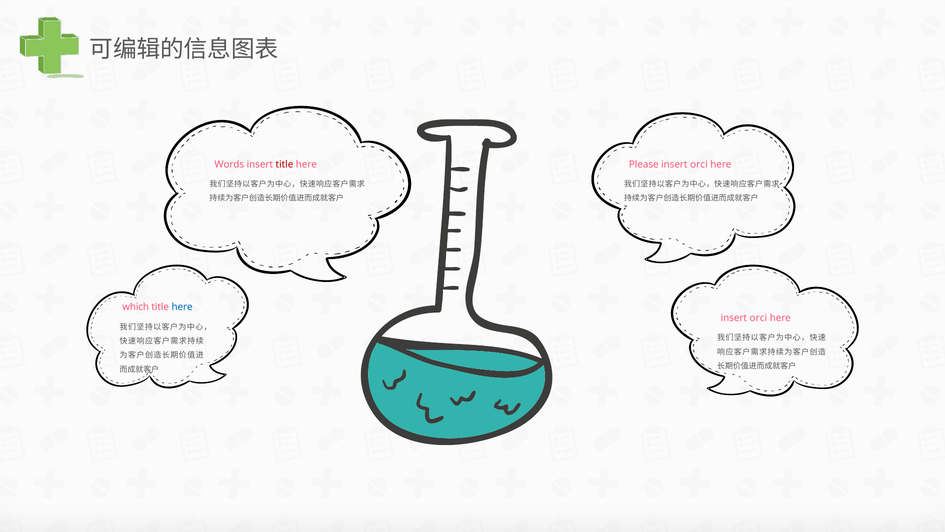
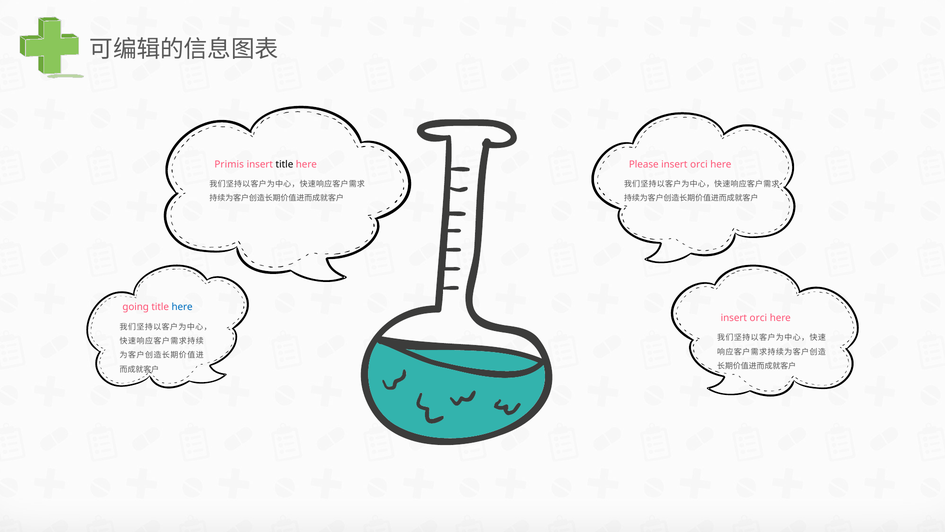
Words: Words -> Primis (229, 164)
title colour: red -> black (284, 164)
which: which -> going (136, 307)
